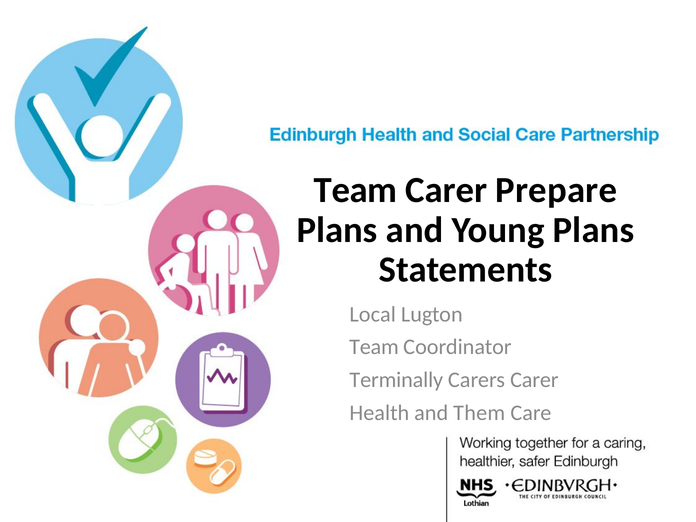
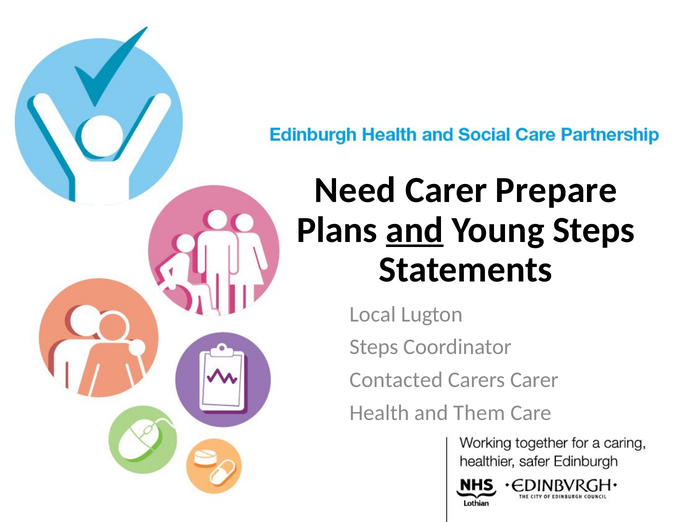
Team: Team -> Need (355, 190)
and underline: none -> present (415, 230)
Young Plans: Plans -> Steps (594, 230)
Team: Team -> Steps (374, 347)
Terminally: Terminally -> Contacted (396, 380)
